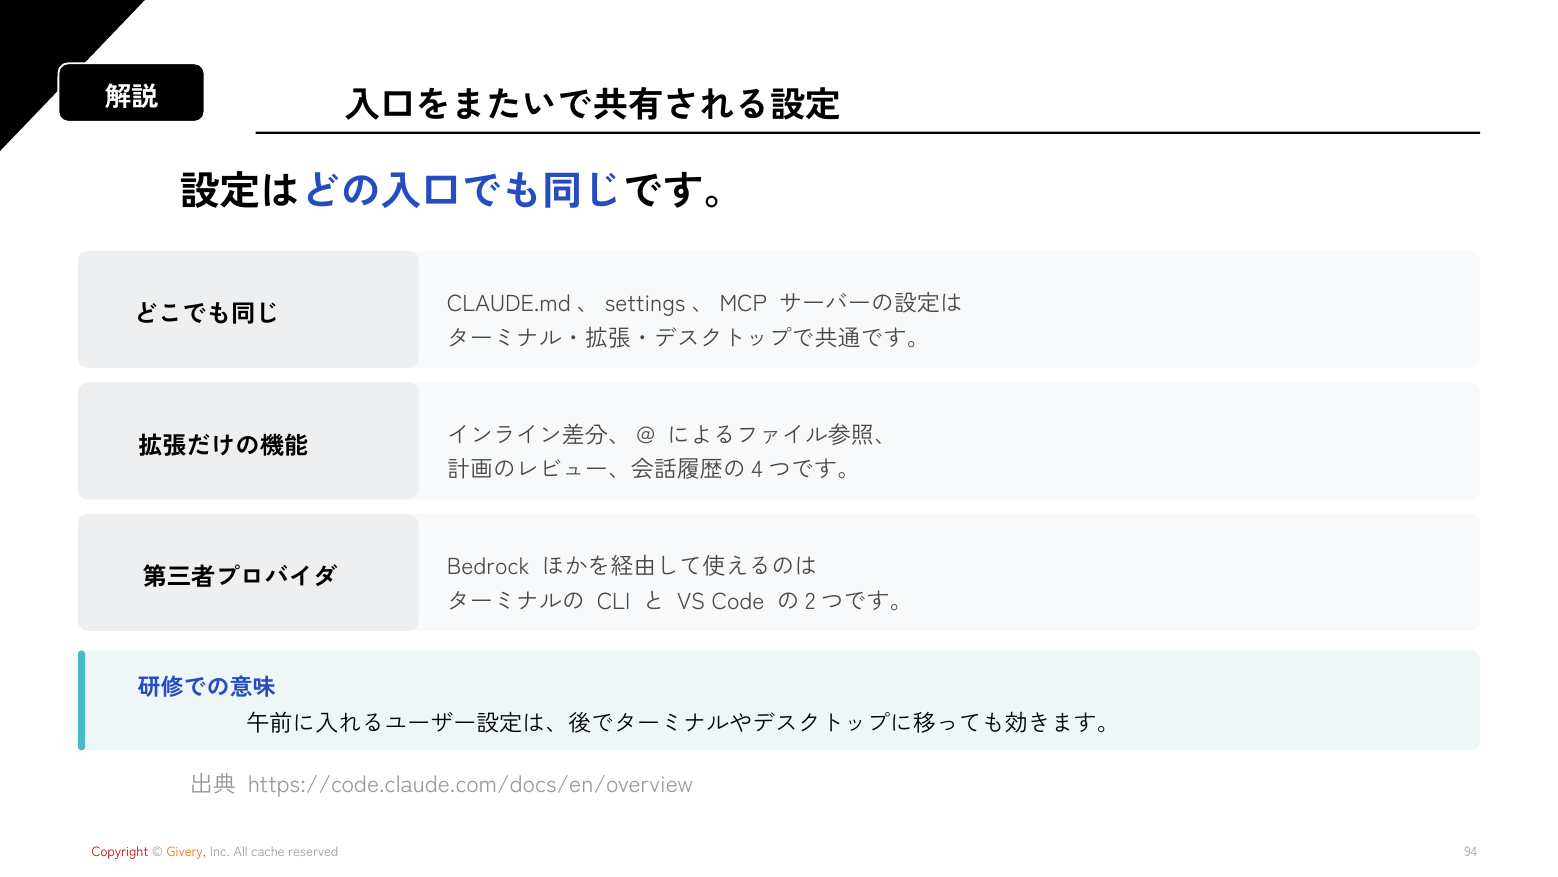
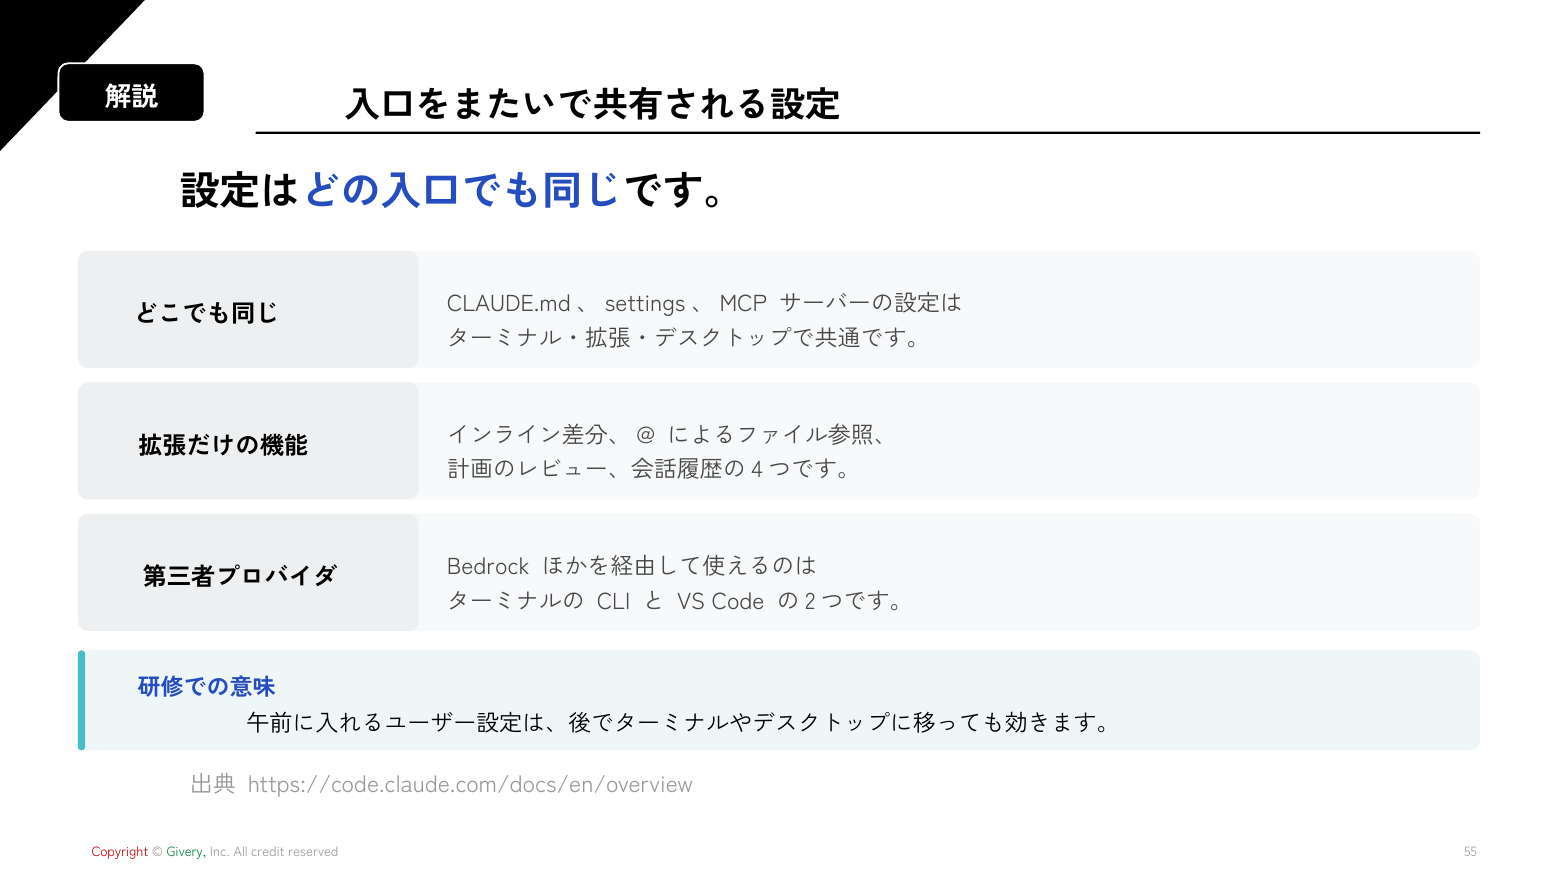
Givery colour: orange -> green (187, 852)
cache: cache -> credit (268, 852)
94: 94 -> 55 (1471, 852)
